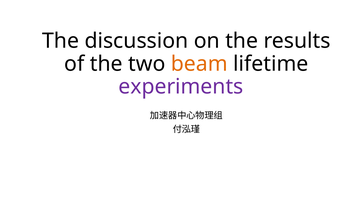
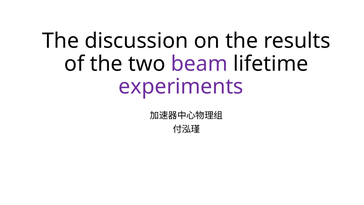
beam colour: orange -> purple (199, 64)
